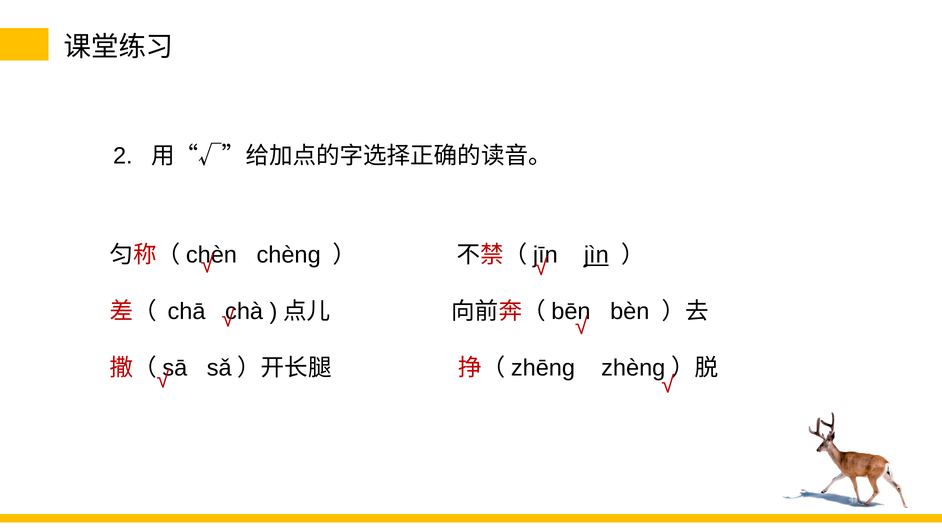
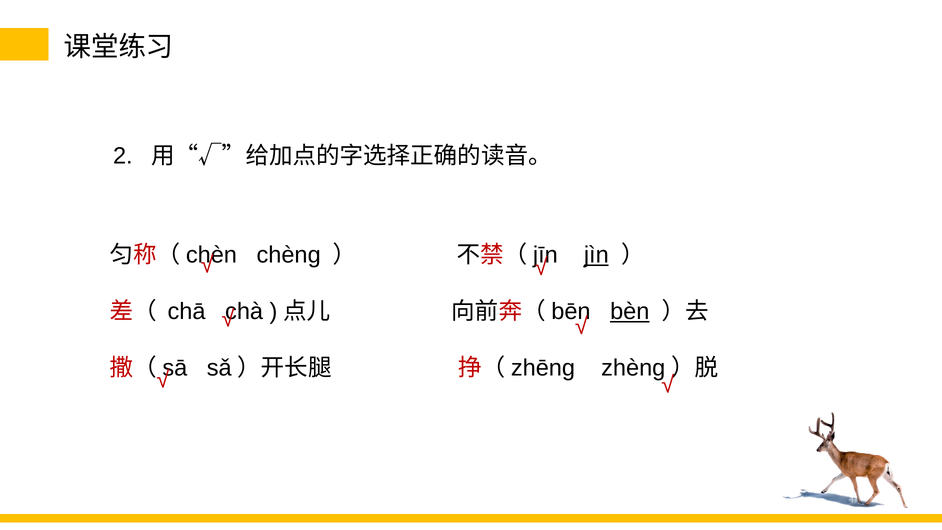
bèn underline: none -> present (630, 311)
